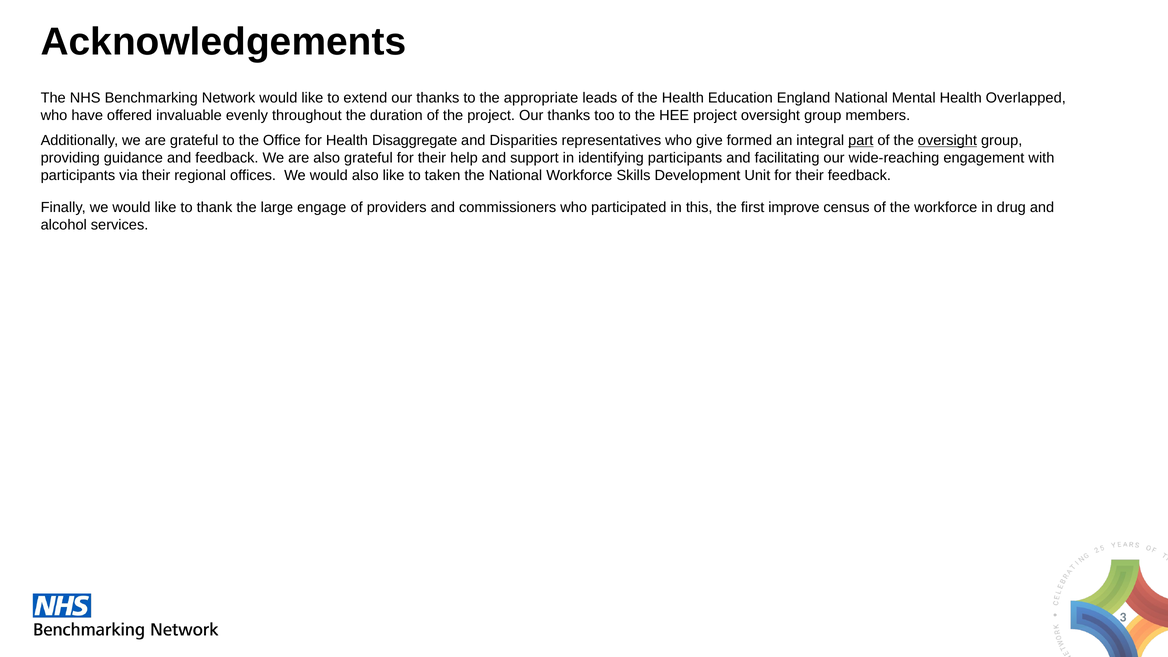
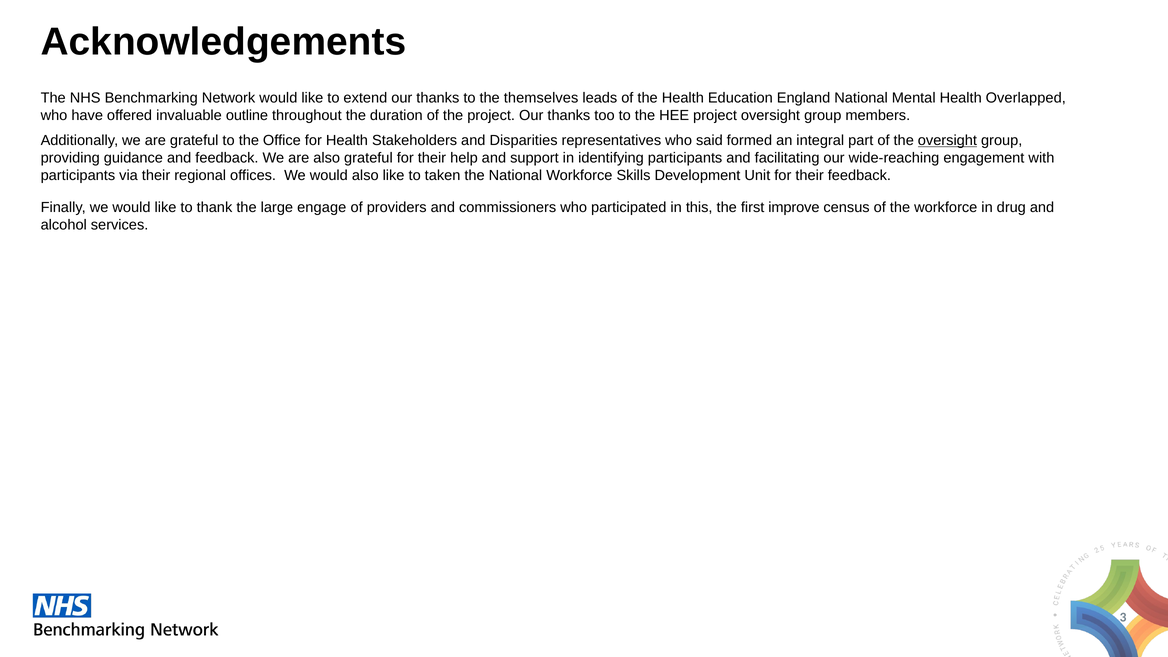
appropriate: appropriate -> themselves (541, 98)
evenly: evenly -> outline (247, 116)
Disaggregate: Disaggregate -> Stakeholders (415, 140)
give: give -> said (709, 140)
part underline: present -> none (861, 140)
